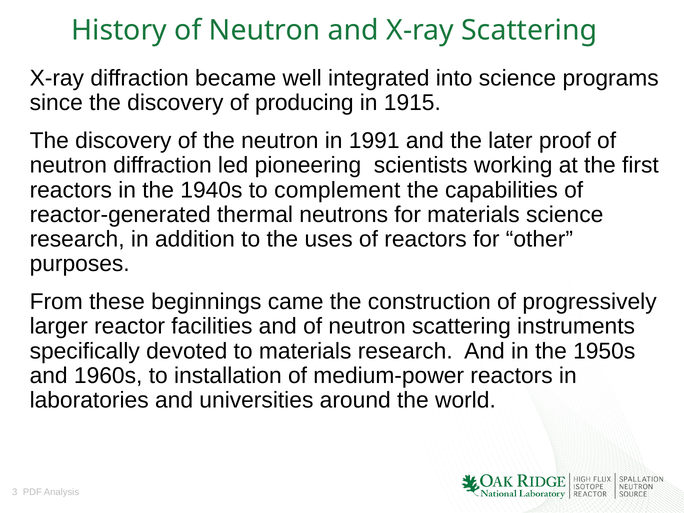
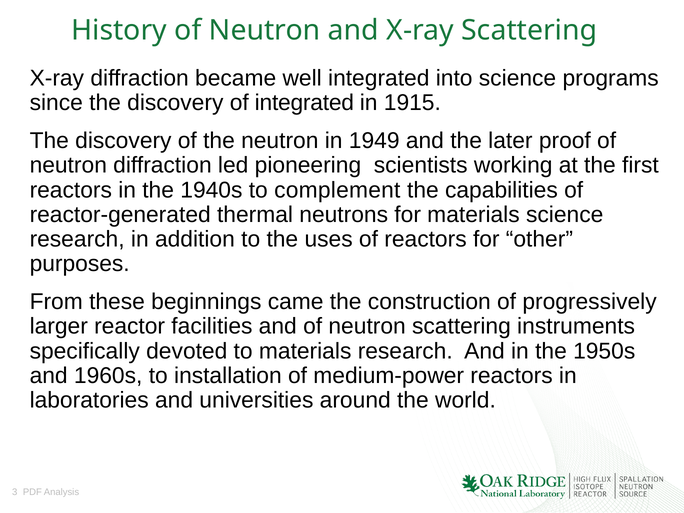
of producing: producing -> integrated (304, 103)
1991: 1991 -> 1949 (374, 141)
